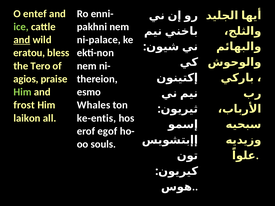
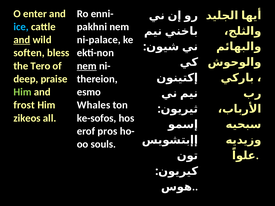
entef: entef -> enter (35, 14)
ice colour: light green -> light blue (21, 27)
eratou: eratou -> soften (29, 53)
nem underline: none -> present (87, 66)
agios: agios -> deep (26, 79)
laikon: laikon -> zikeos (27, 118)
ke-entis: ke-entis -> ke-sofos (97, 118)
egof: egof -> pros (107, 131)
